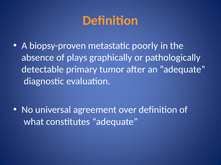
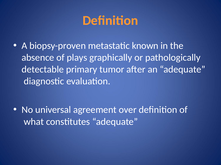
poorly: poorly -> known (145, 46)
